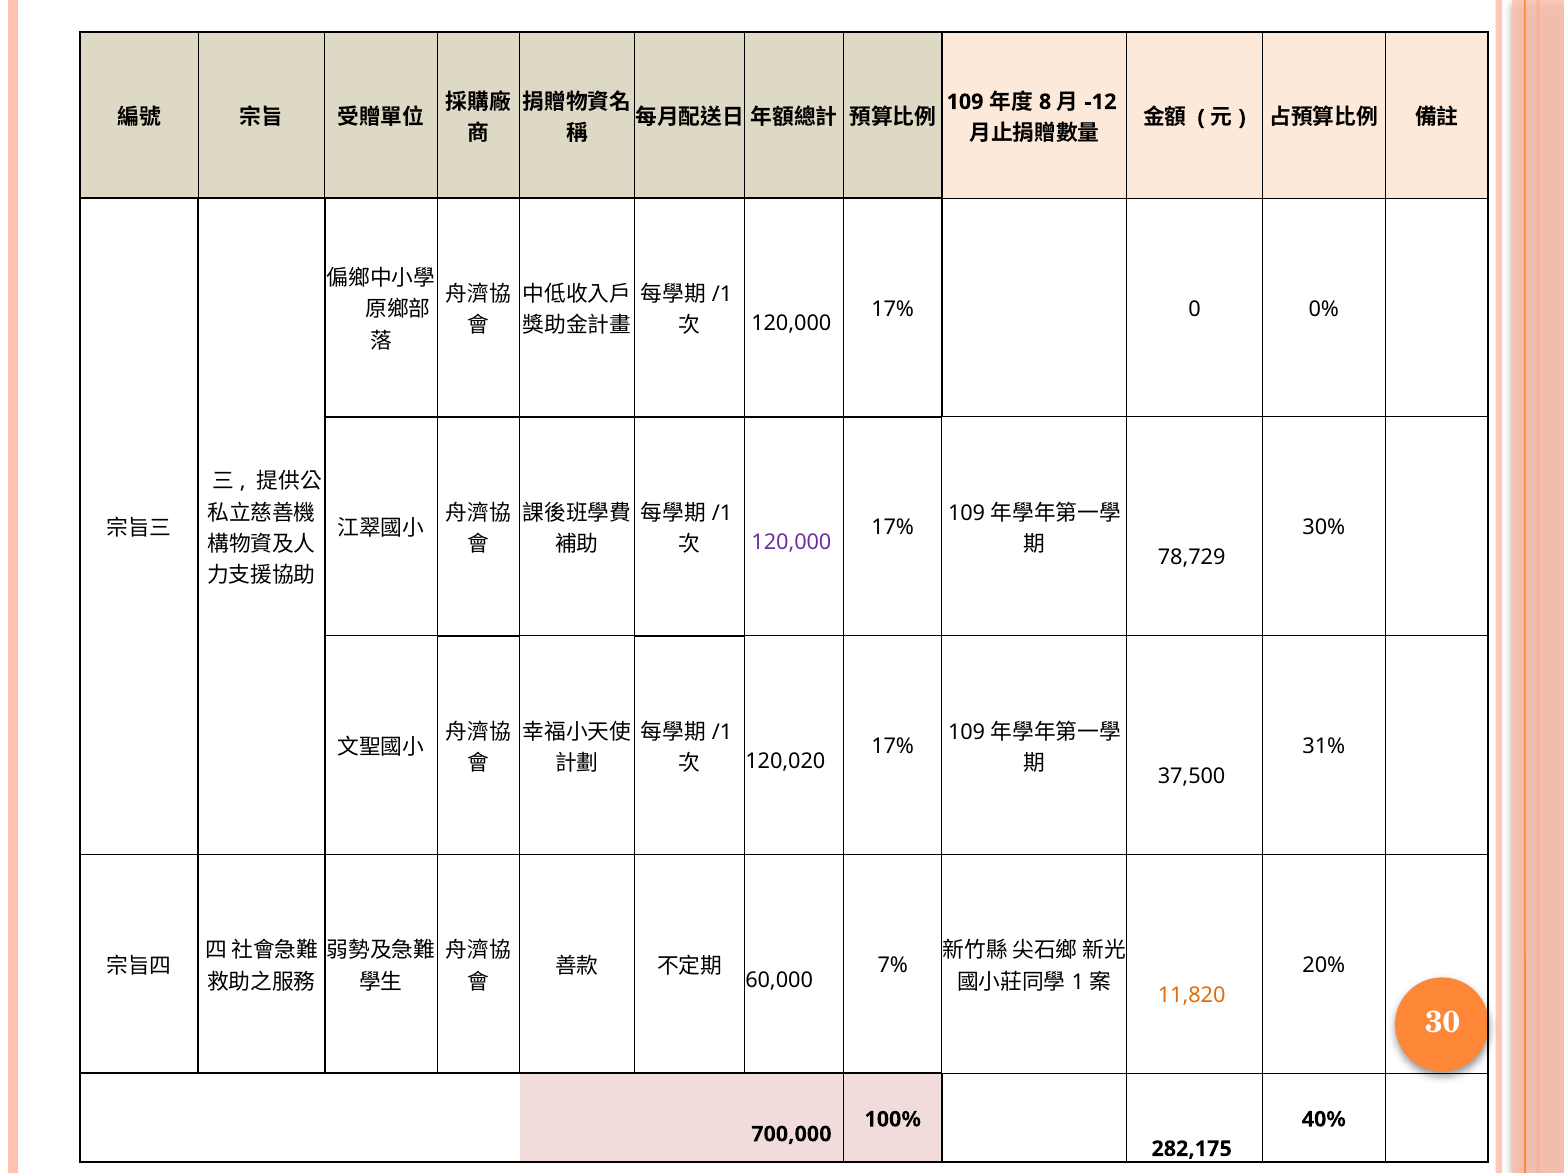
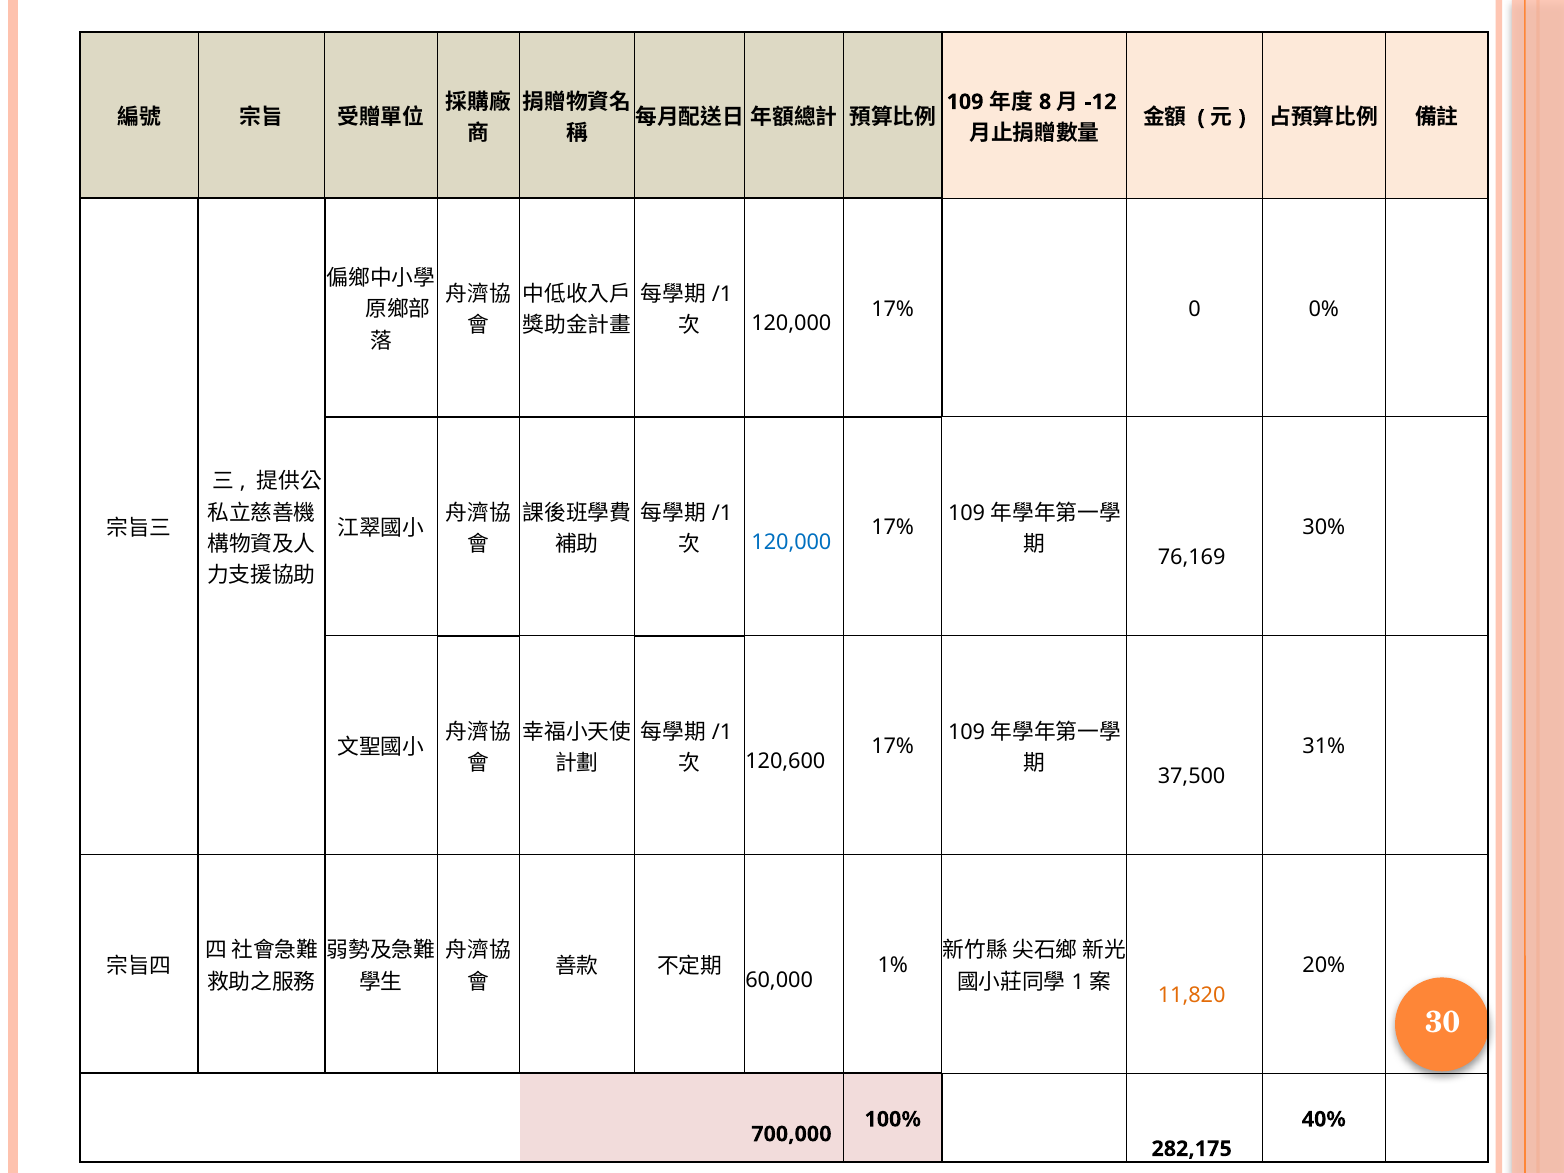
120,000 colour: purple -> blue (791, 543)
78,729: 78,729 -> 76,169 (1192, 557)
120,020: 120,020 -> 120,600 (785, 761)
7%: 7% -> 1% (893, 965)
